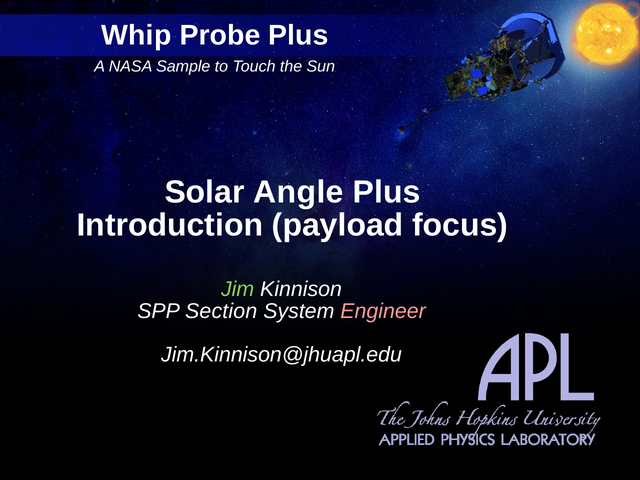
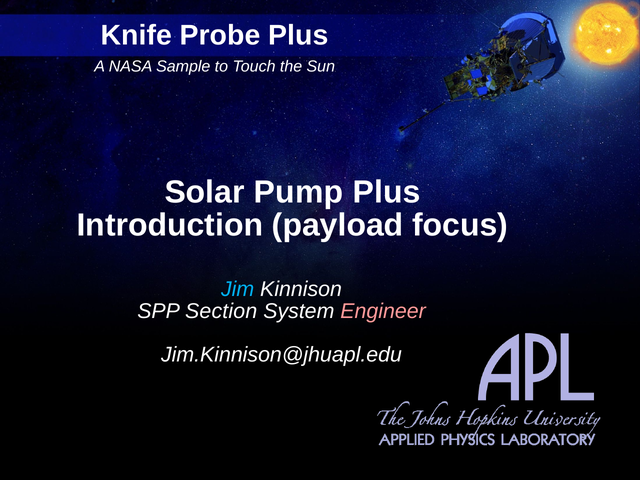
Whip: Whip -> Knife (136, 35)
Angle: Angle -> Pump (298, 192)
Jim colour: light green -> light blue (238, 289)
